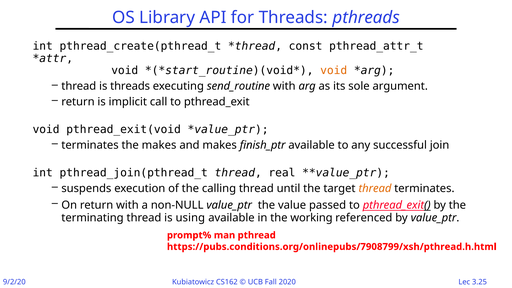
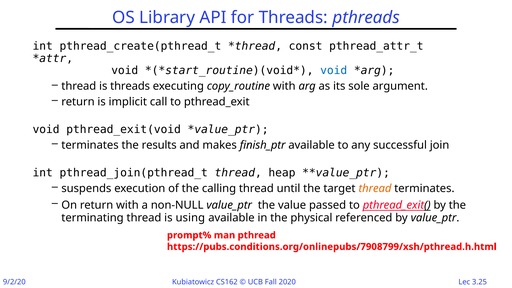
void colour: orange -> blue (334, 70)
send_routine: send_routine -> copy_routine (238, 86)
the makes: makes -> results (159, 145)
real: real -> heap (282, 173)
working: working -> physical (311, 218)
